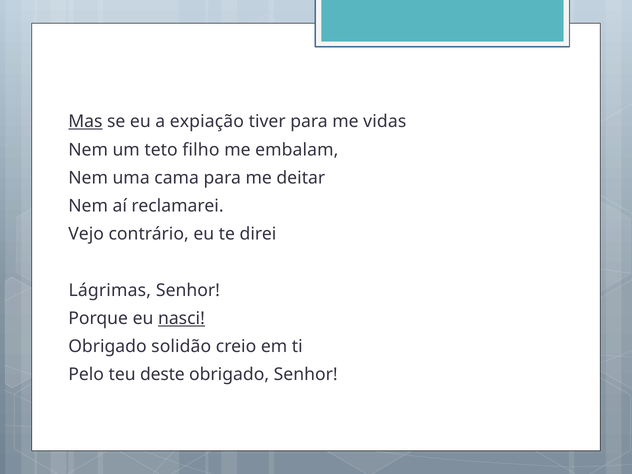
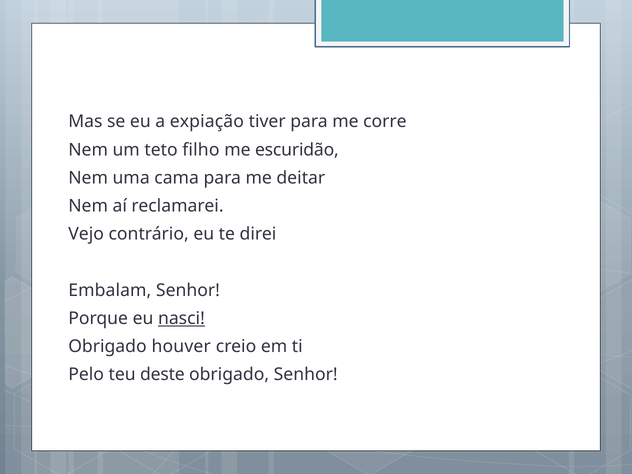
Mas underline: present -> none (85, 122)
vidas: vidas -> corre (385, 122)
embalam: embalam -> escuridão (297, 150)
Lágrimas: Lágrimas -> Embalam (110, 290)
solidão: solidão -> houver (181, 347)
